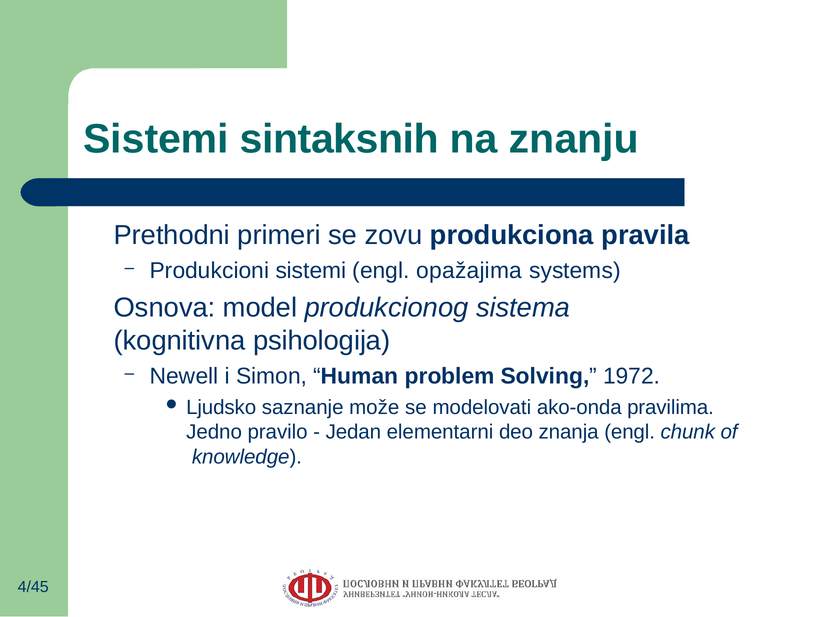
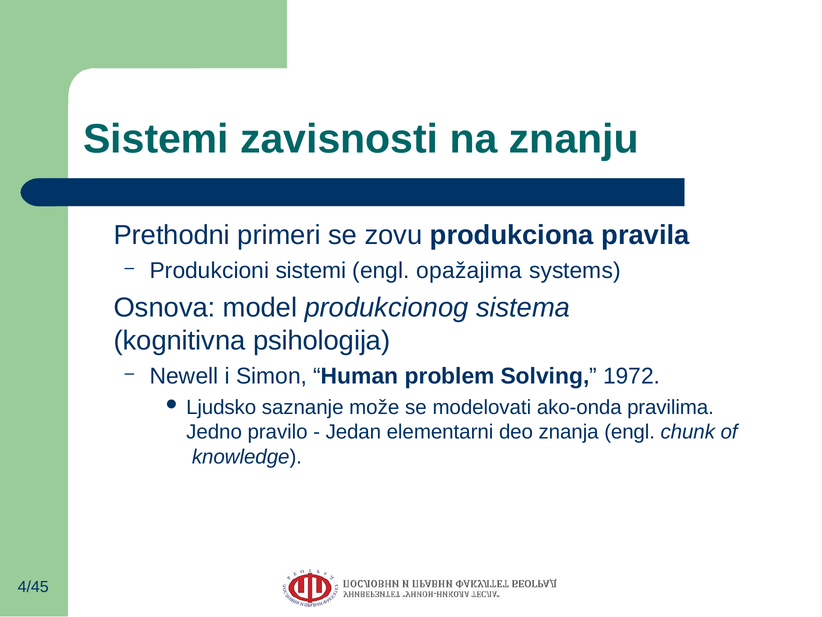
sintaksnih: sintaksnih -> zavisnosti (339, 139)
